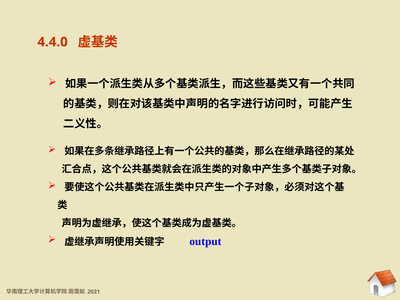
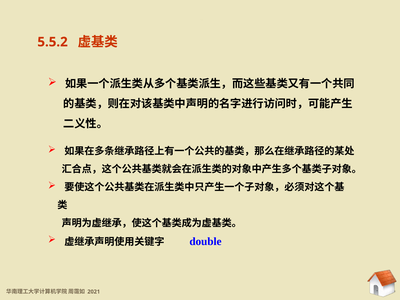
4.4.0: 4.4.0 -> 5.5.2 (53, 42)
output: output -> double (205, 241)
